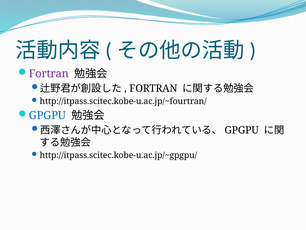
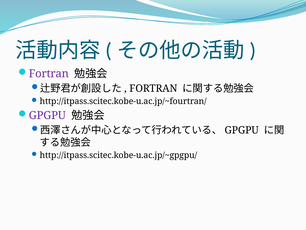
GPGPU colour: blue -> purple (47, 115)
